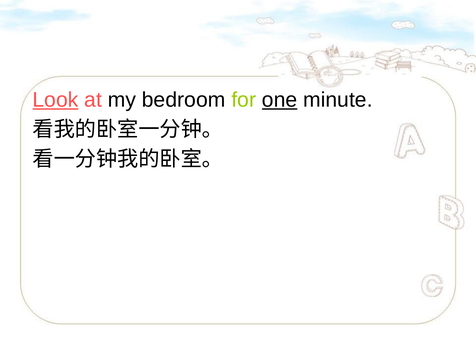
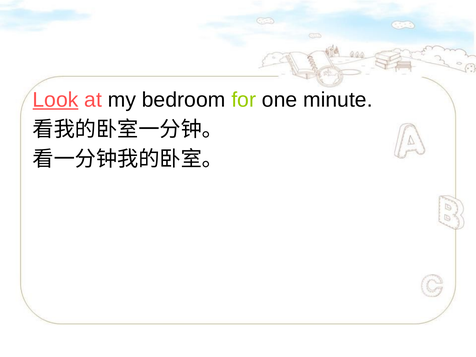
one underline: present -> none (280, 100)
